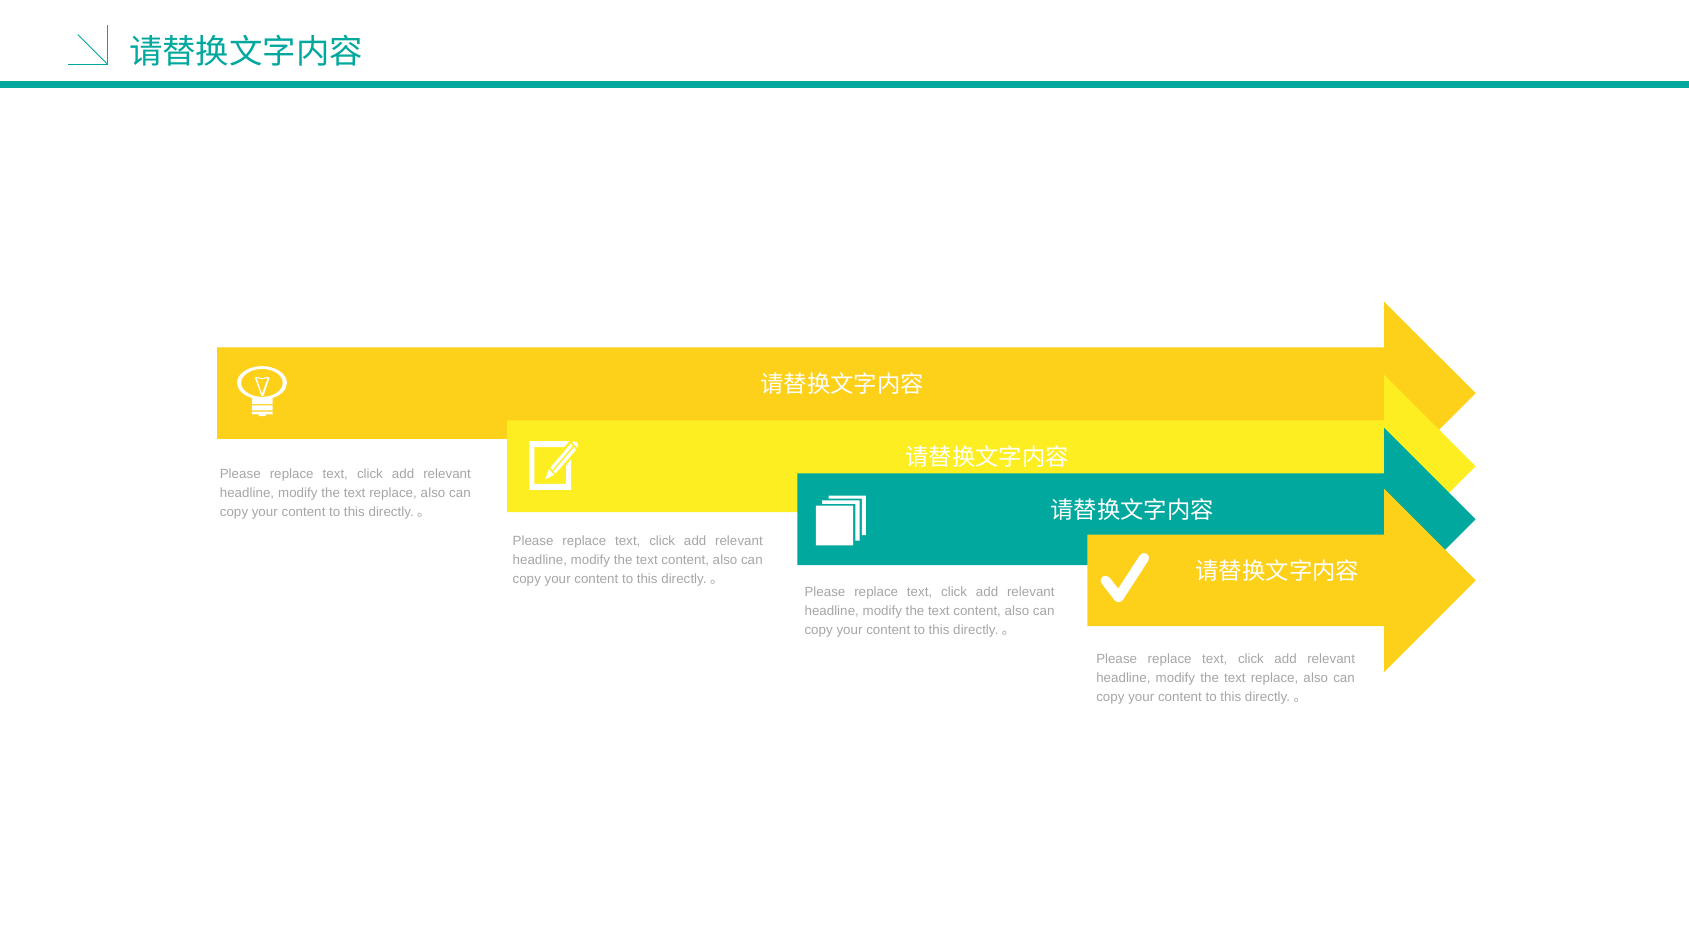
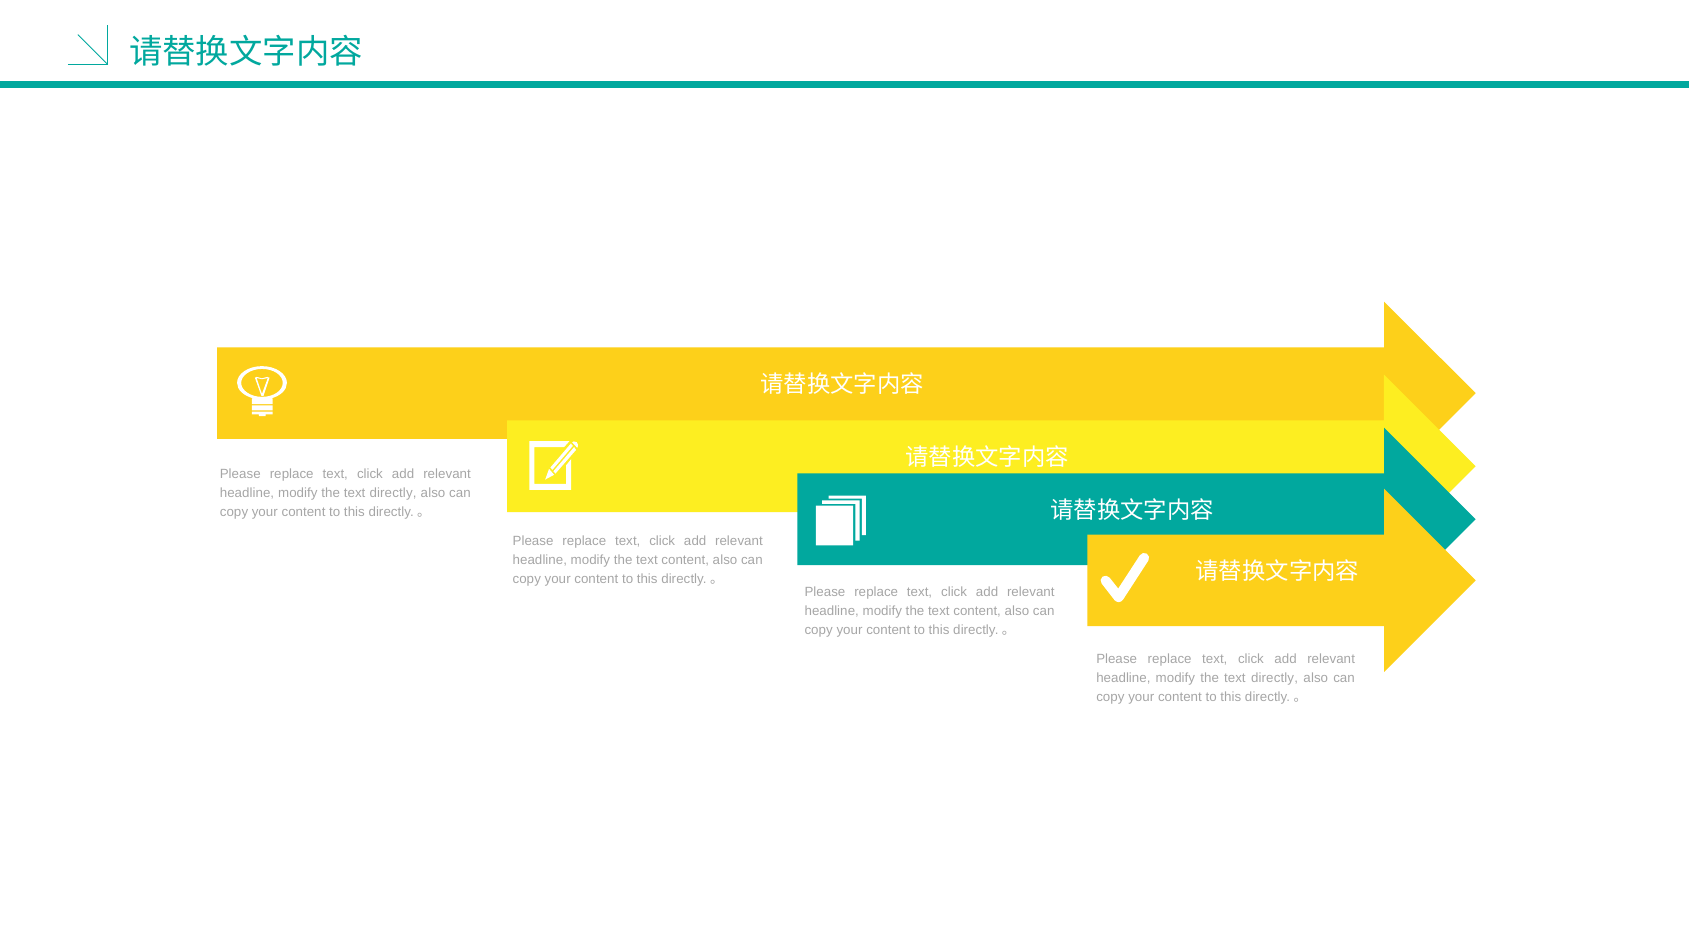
replace: replace -> directly (393, 493)
replace: replace -> directly (1274, 678)
